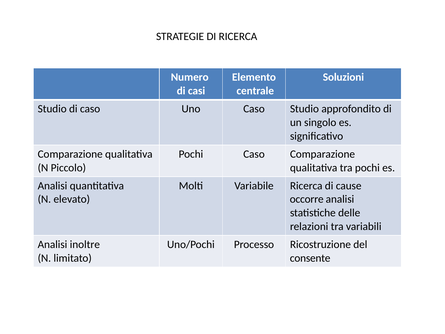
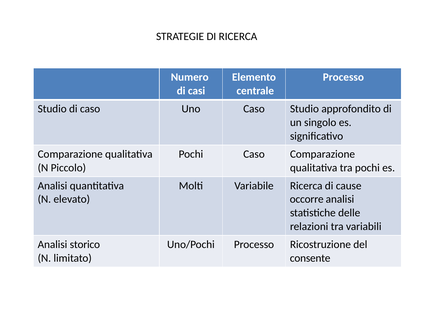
Soluzioni: Soluzioni -> Processo (343, 77)
inoltre: inoltre -> storico (85, 244)
